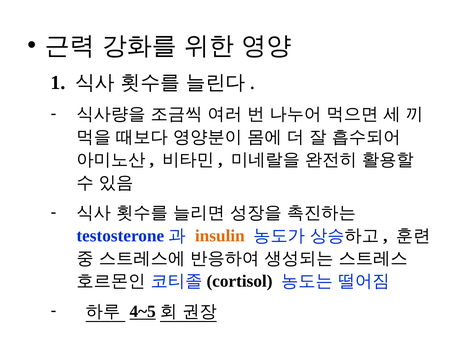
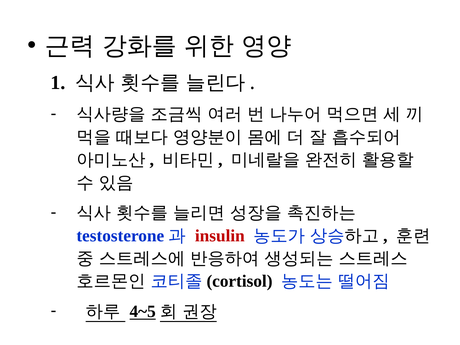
insulin colour: orange -> red (220, 236)
